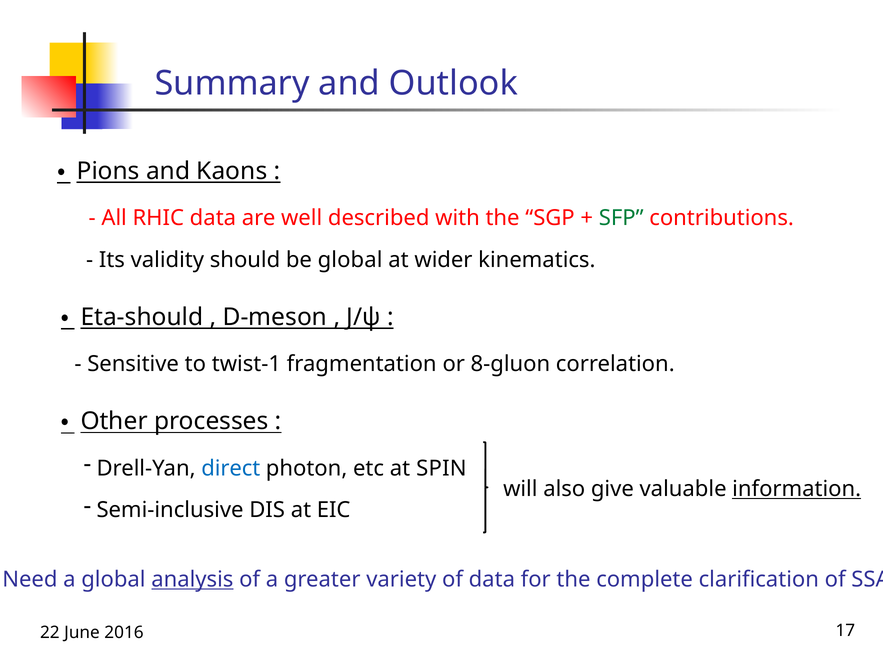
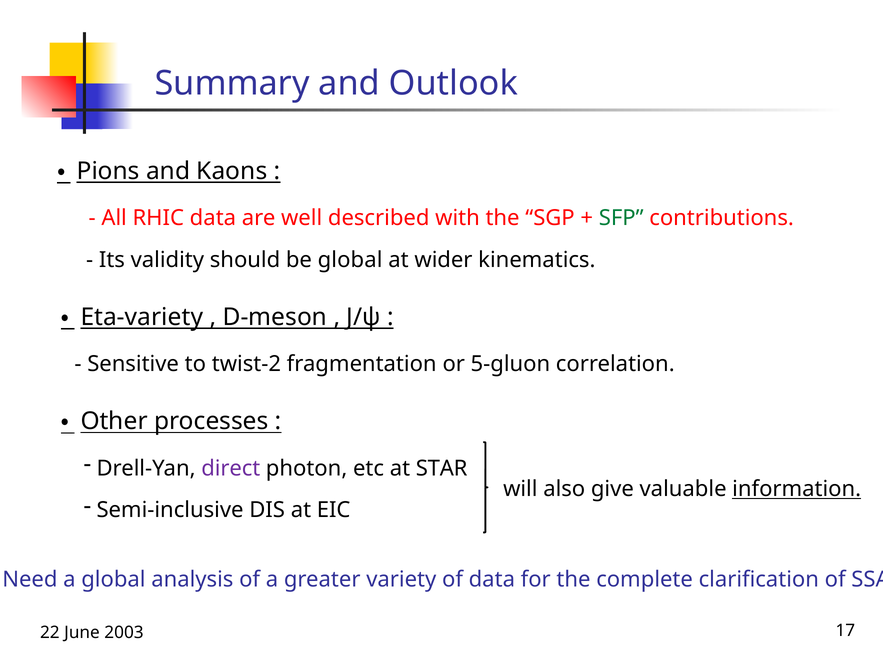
Eta-should: Eta-should -> Eta-variety (142, 317)
twist-1: twist-1 -> twist-2 (246, 364)
8-gluon: 8-gluon -> 5-gluon (510, 364)
direct colour: blue -> purple (231, 468)
SPIN: SPIN -> STAR (442, 468)
analysis underline: present -> none (192, 580)
2016: 2016 -> 2003 (124, 633)
